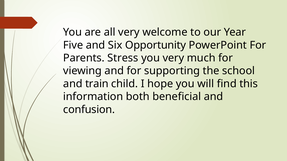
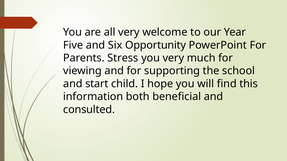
train: train -> start (97, 84)
confusion: confusion -> consulted (89, 110)
